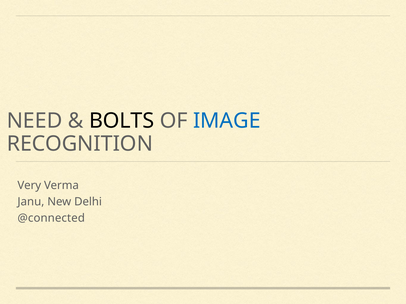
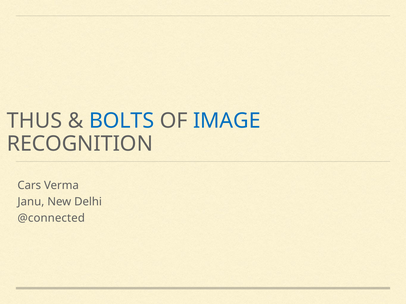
NEED: NEED -> THUS (34, 121)
BOLTS colour: black -> blue (122, 121)
Very: Very -> Cars (29, 186)
